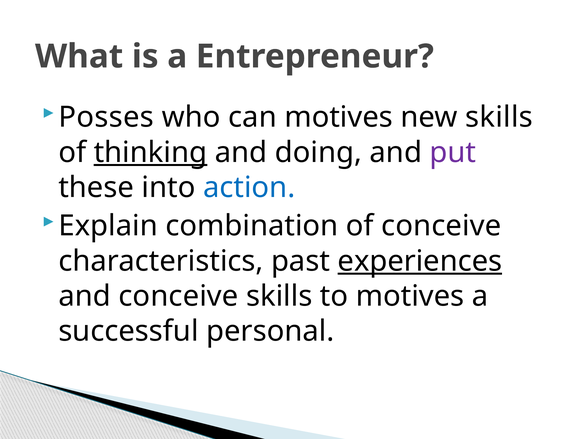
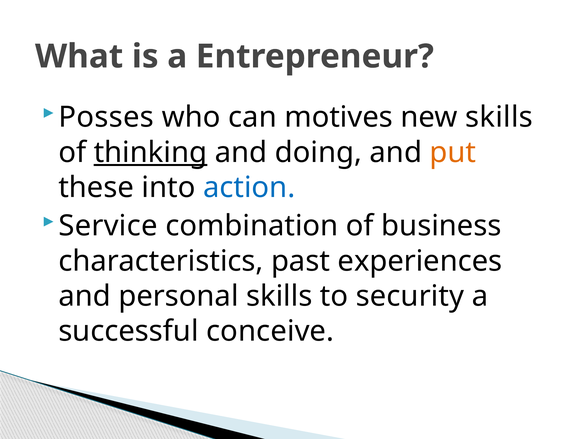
put colour: purple -> orange (453, 152)
Explain: Explain -> Service (108, 226)
of conceive: conceive -> business (441, 226)
experiences underline: present -> none (420, 261)
and conceive: conceive -> personal (179, 296)
to motives: motives -> security (410, 296)
personal: personal -> conceive (270, 331)
